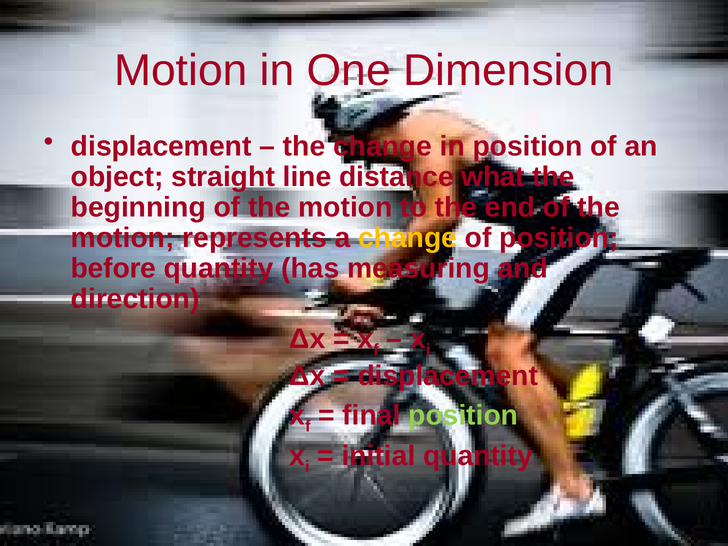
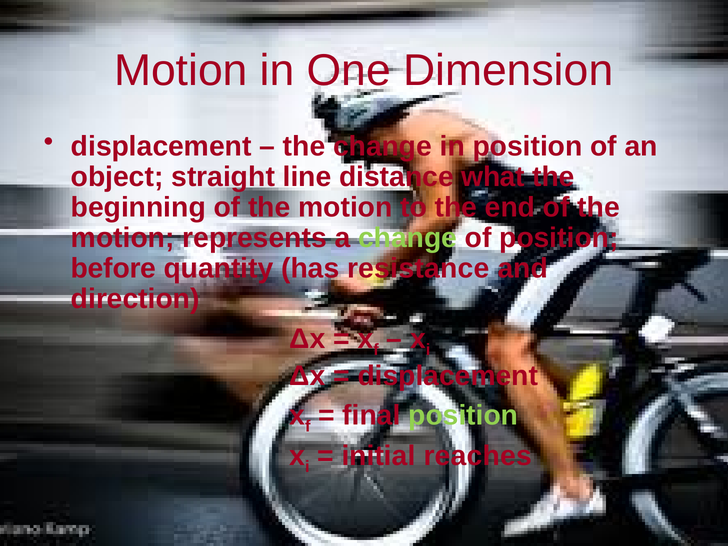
change colour: yellow -> light green (408, 238)
measuring: measuring -> resistance (418, 268)
initial quantity: quantity -> reaches (478, 456)
